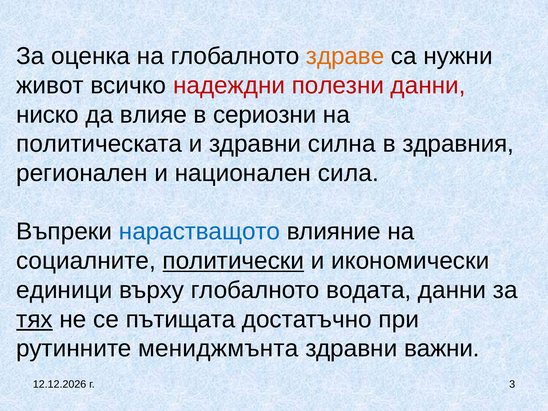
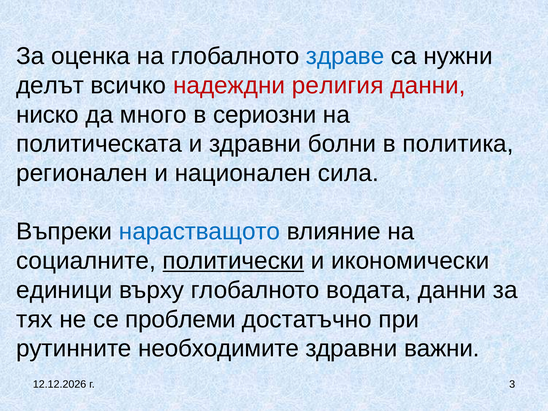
здраве colour: orange -> blue (345, 56)
живот: живот -> делът (50, 85)
полезни: полезни -> религия (338, 85)
влияе: влияе -> много (153, 115)
силна: силна -> болни (342, 144)
здравния: здравния -> политика (458, 144)
тях underline: present -> none (34, 319)
пътищата: пътищата -> проблеми (181, 319)
мениджмънта: мениджмънта -> необходимите (219, 349)
